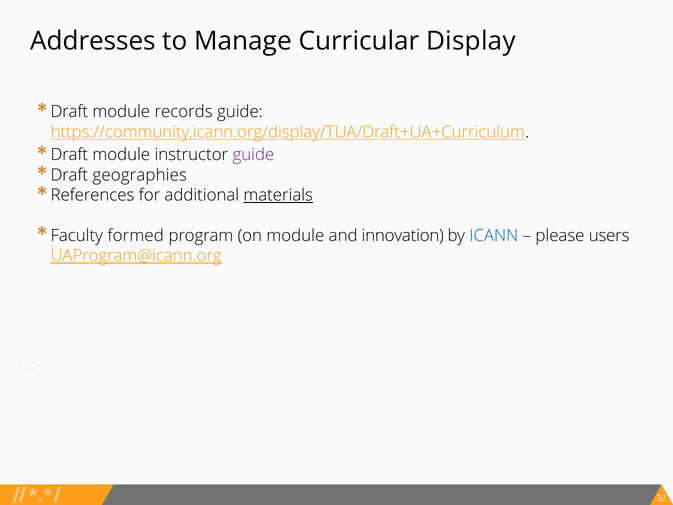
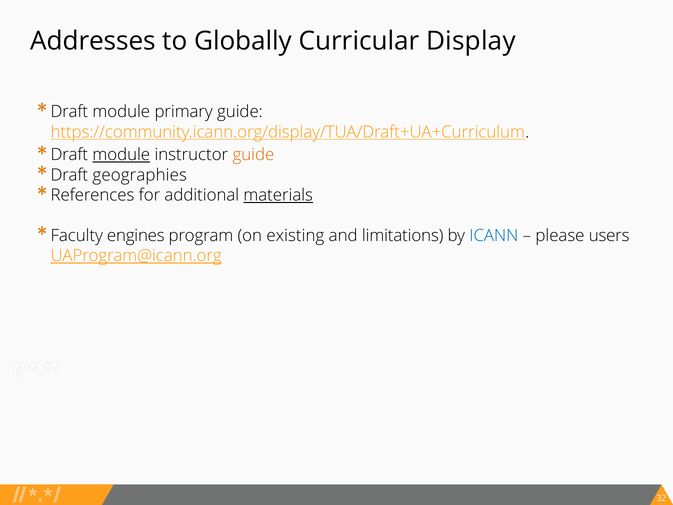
Manage: Manage -> Globally (243, 41)
records: records -> primary (184, 112)
module underline: none -> present (121, 155)
guide colour: purple -> orange (253, 155)
formed: formed -> engines (136, 236)
on module: module -> existing (295, 236)
innovation: innovation -> limitations (403, 236)
